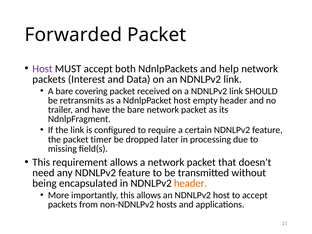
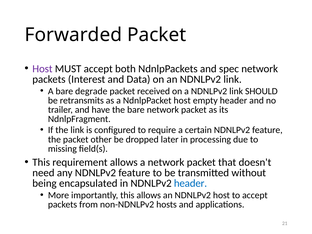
help: help -> spec (229, 69)
covering: covering -> degrade (91, 91)
timer: timer -> other (101, 139)
header colour: orange -> blue (190, 183)
